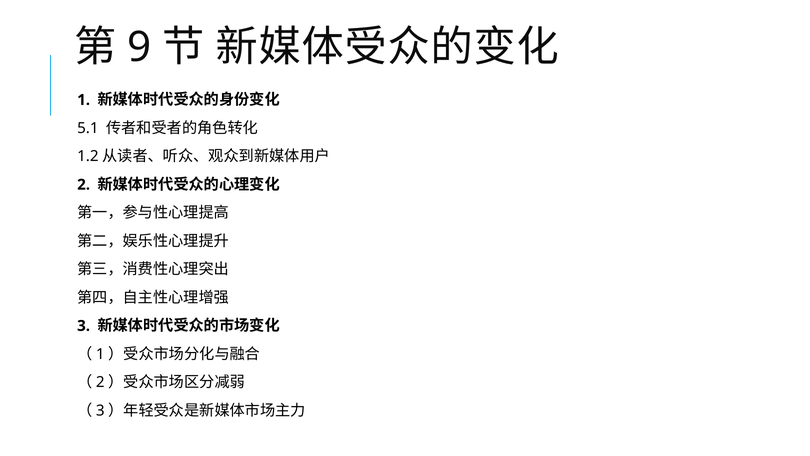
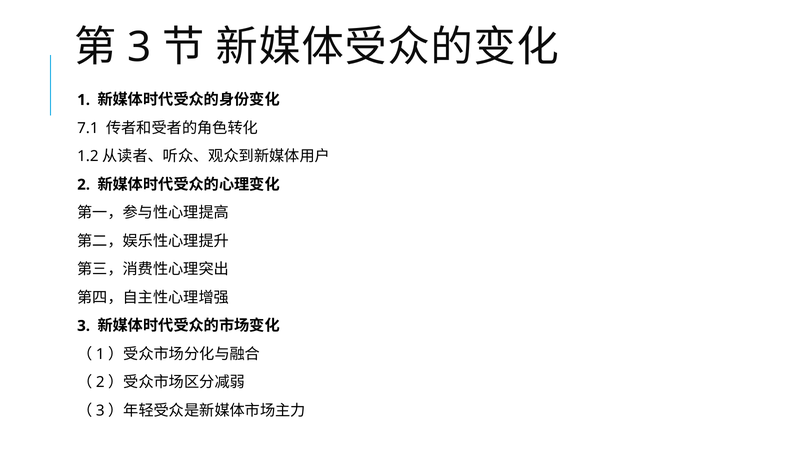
9: 9 -> 3 (139, 47)
5.1: 5.1 -> 7.1 (88, 128)
